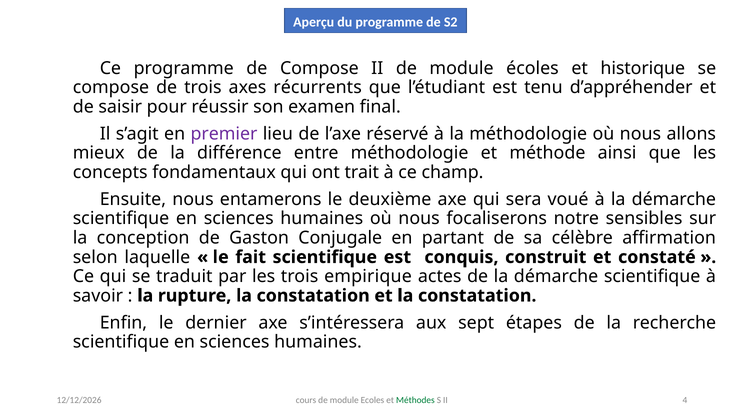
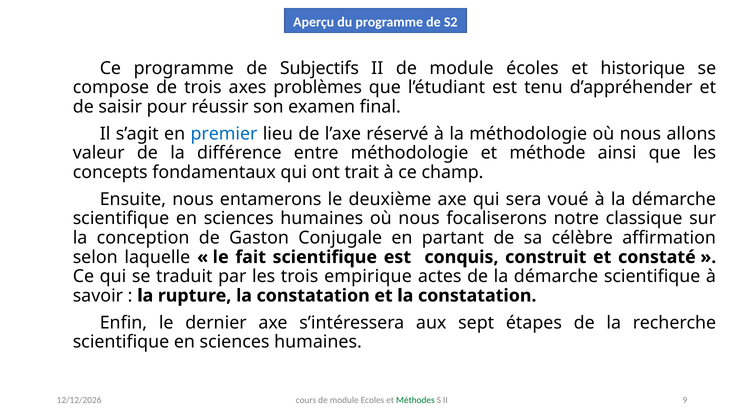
de Compose: Compose -> Subjectifs (319, 68)
récurrents: récurrents -> problèmes (318, 87)
premier colour: purple -> blue (224, 134)
mieux: mieux -> valeur (99, 153)
sensibles: sensibles -> classique (644, 218)
4: 4 -> 9 (685, 400)
